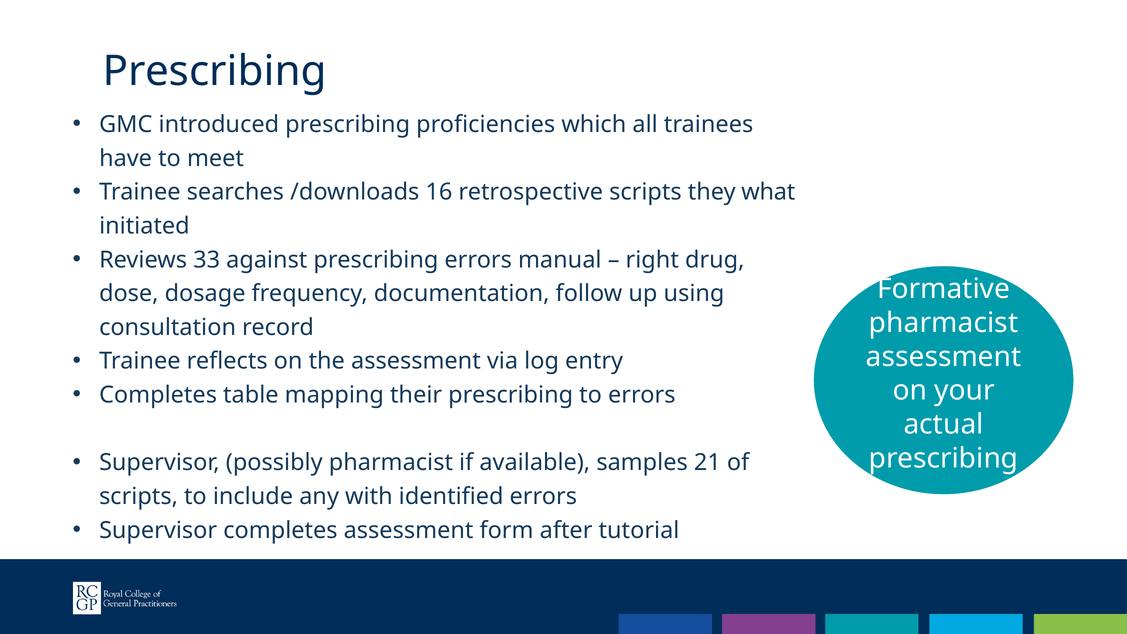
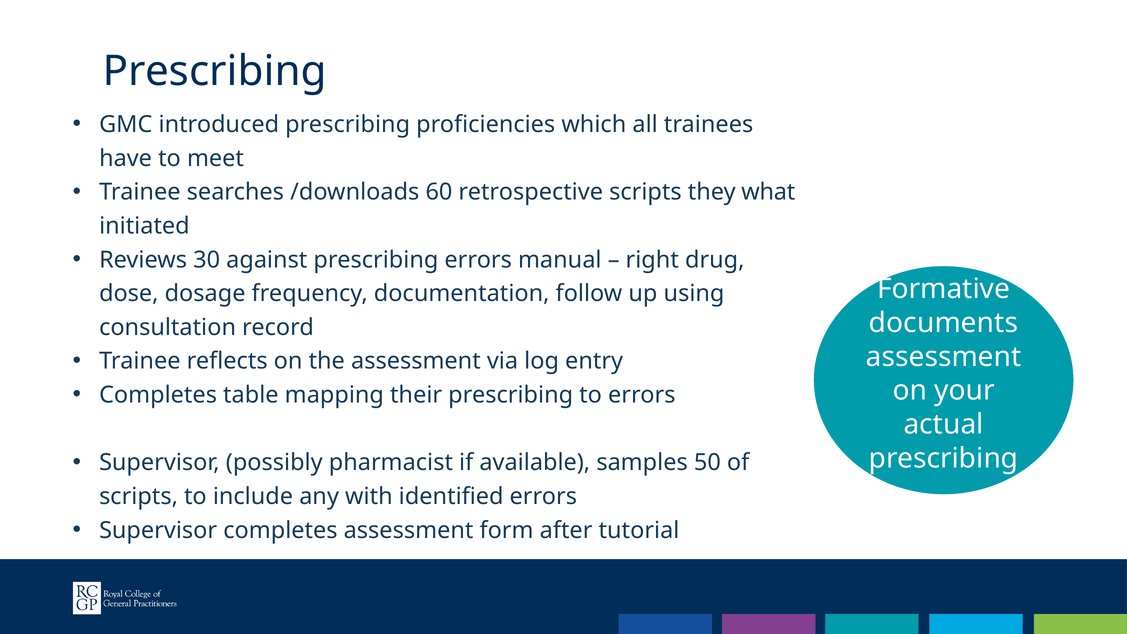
16: 16 -> 60 (439, 192)
33: 33 -> 30 (207, 260)
pharmacist: pharmacist -> documents (944, 323)
21: 21 -> 50 (707, 463)
